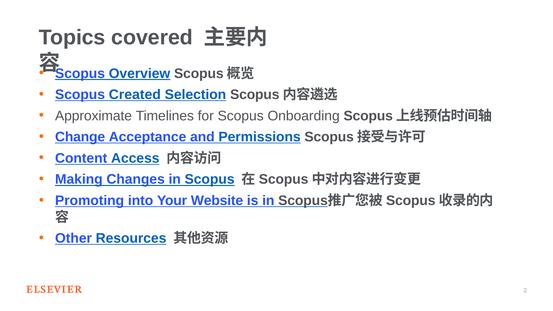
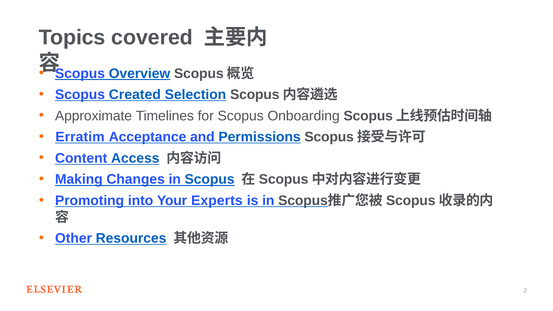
Change: Change -> Erratim (80, 137)
Website: Website -> Experts (217, 201)
